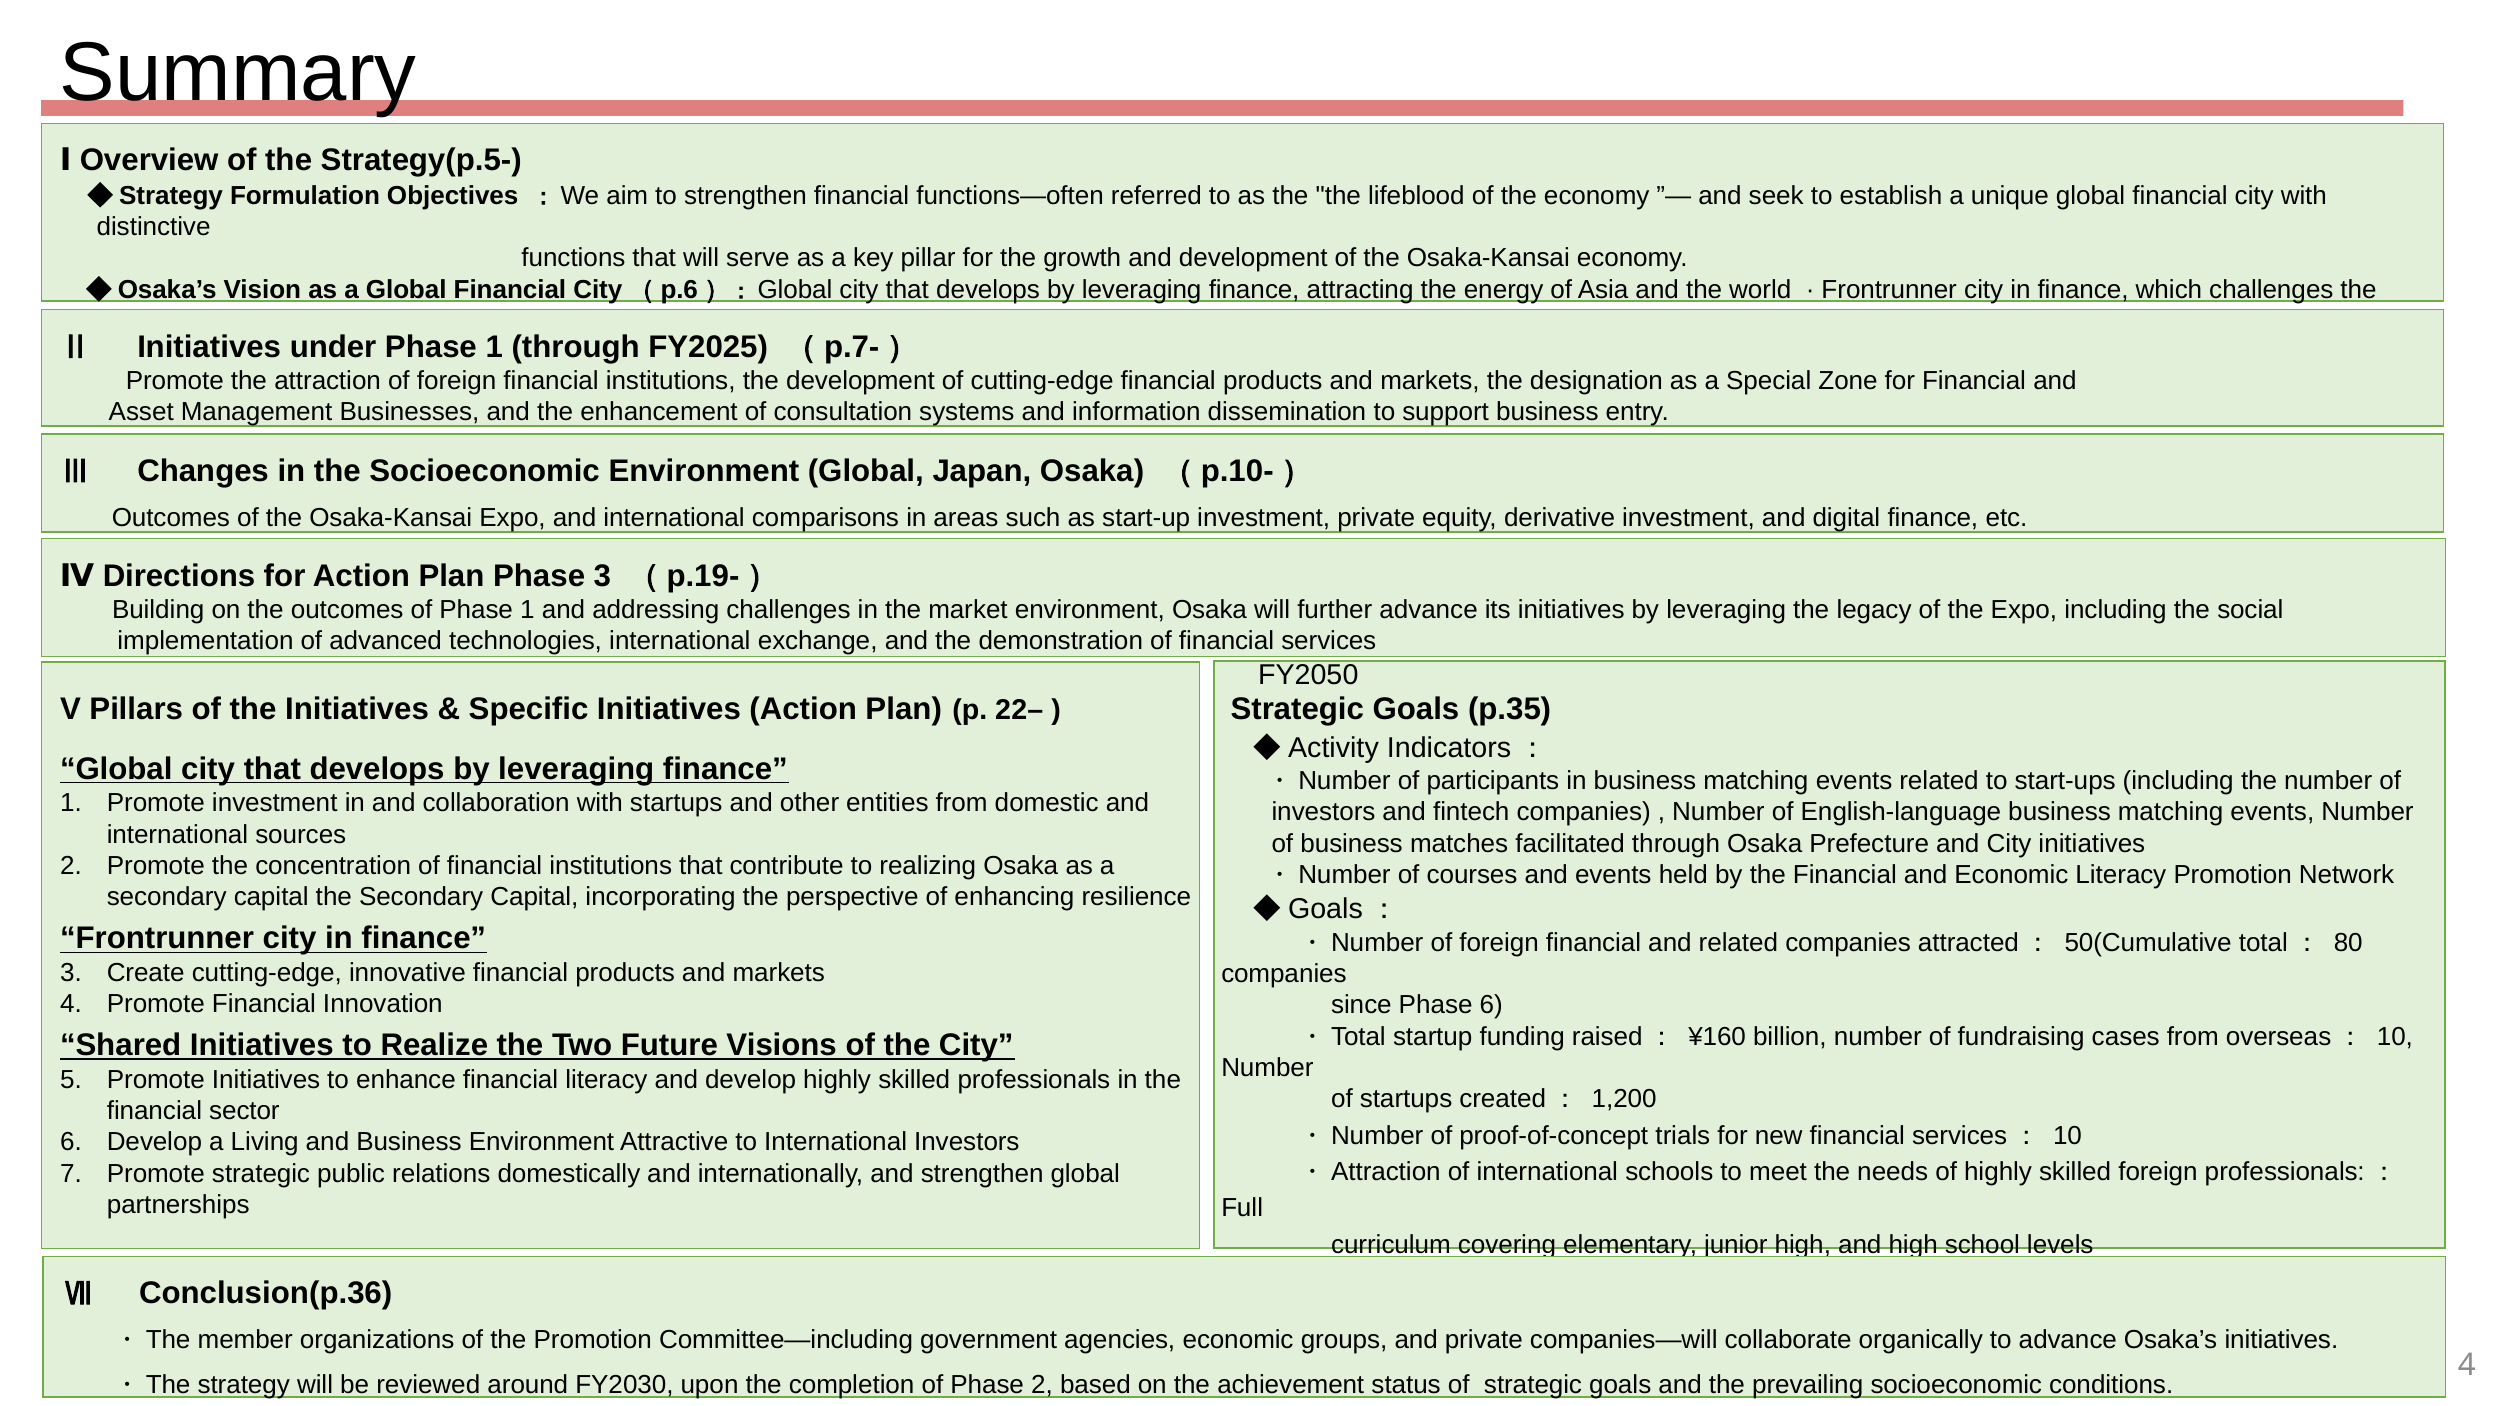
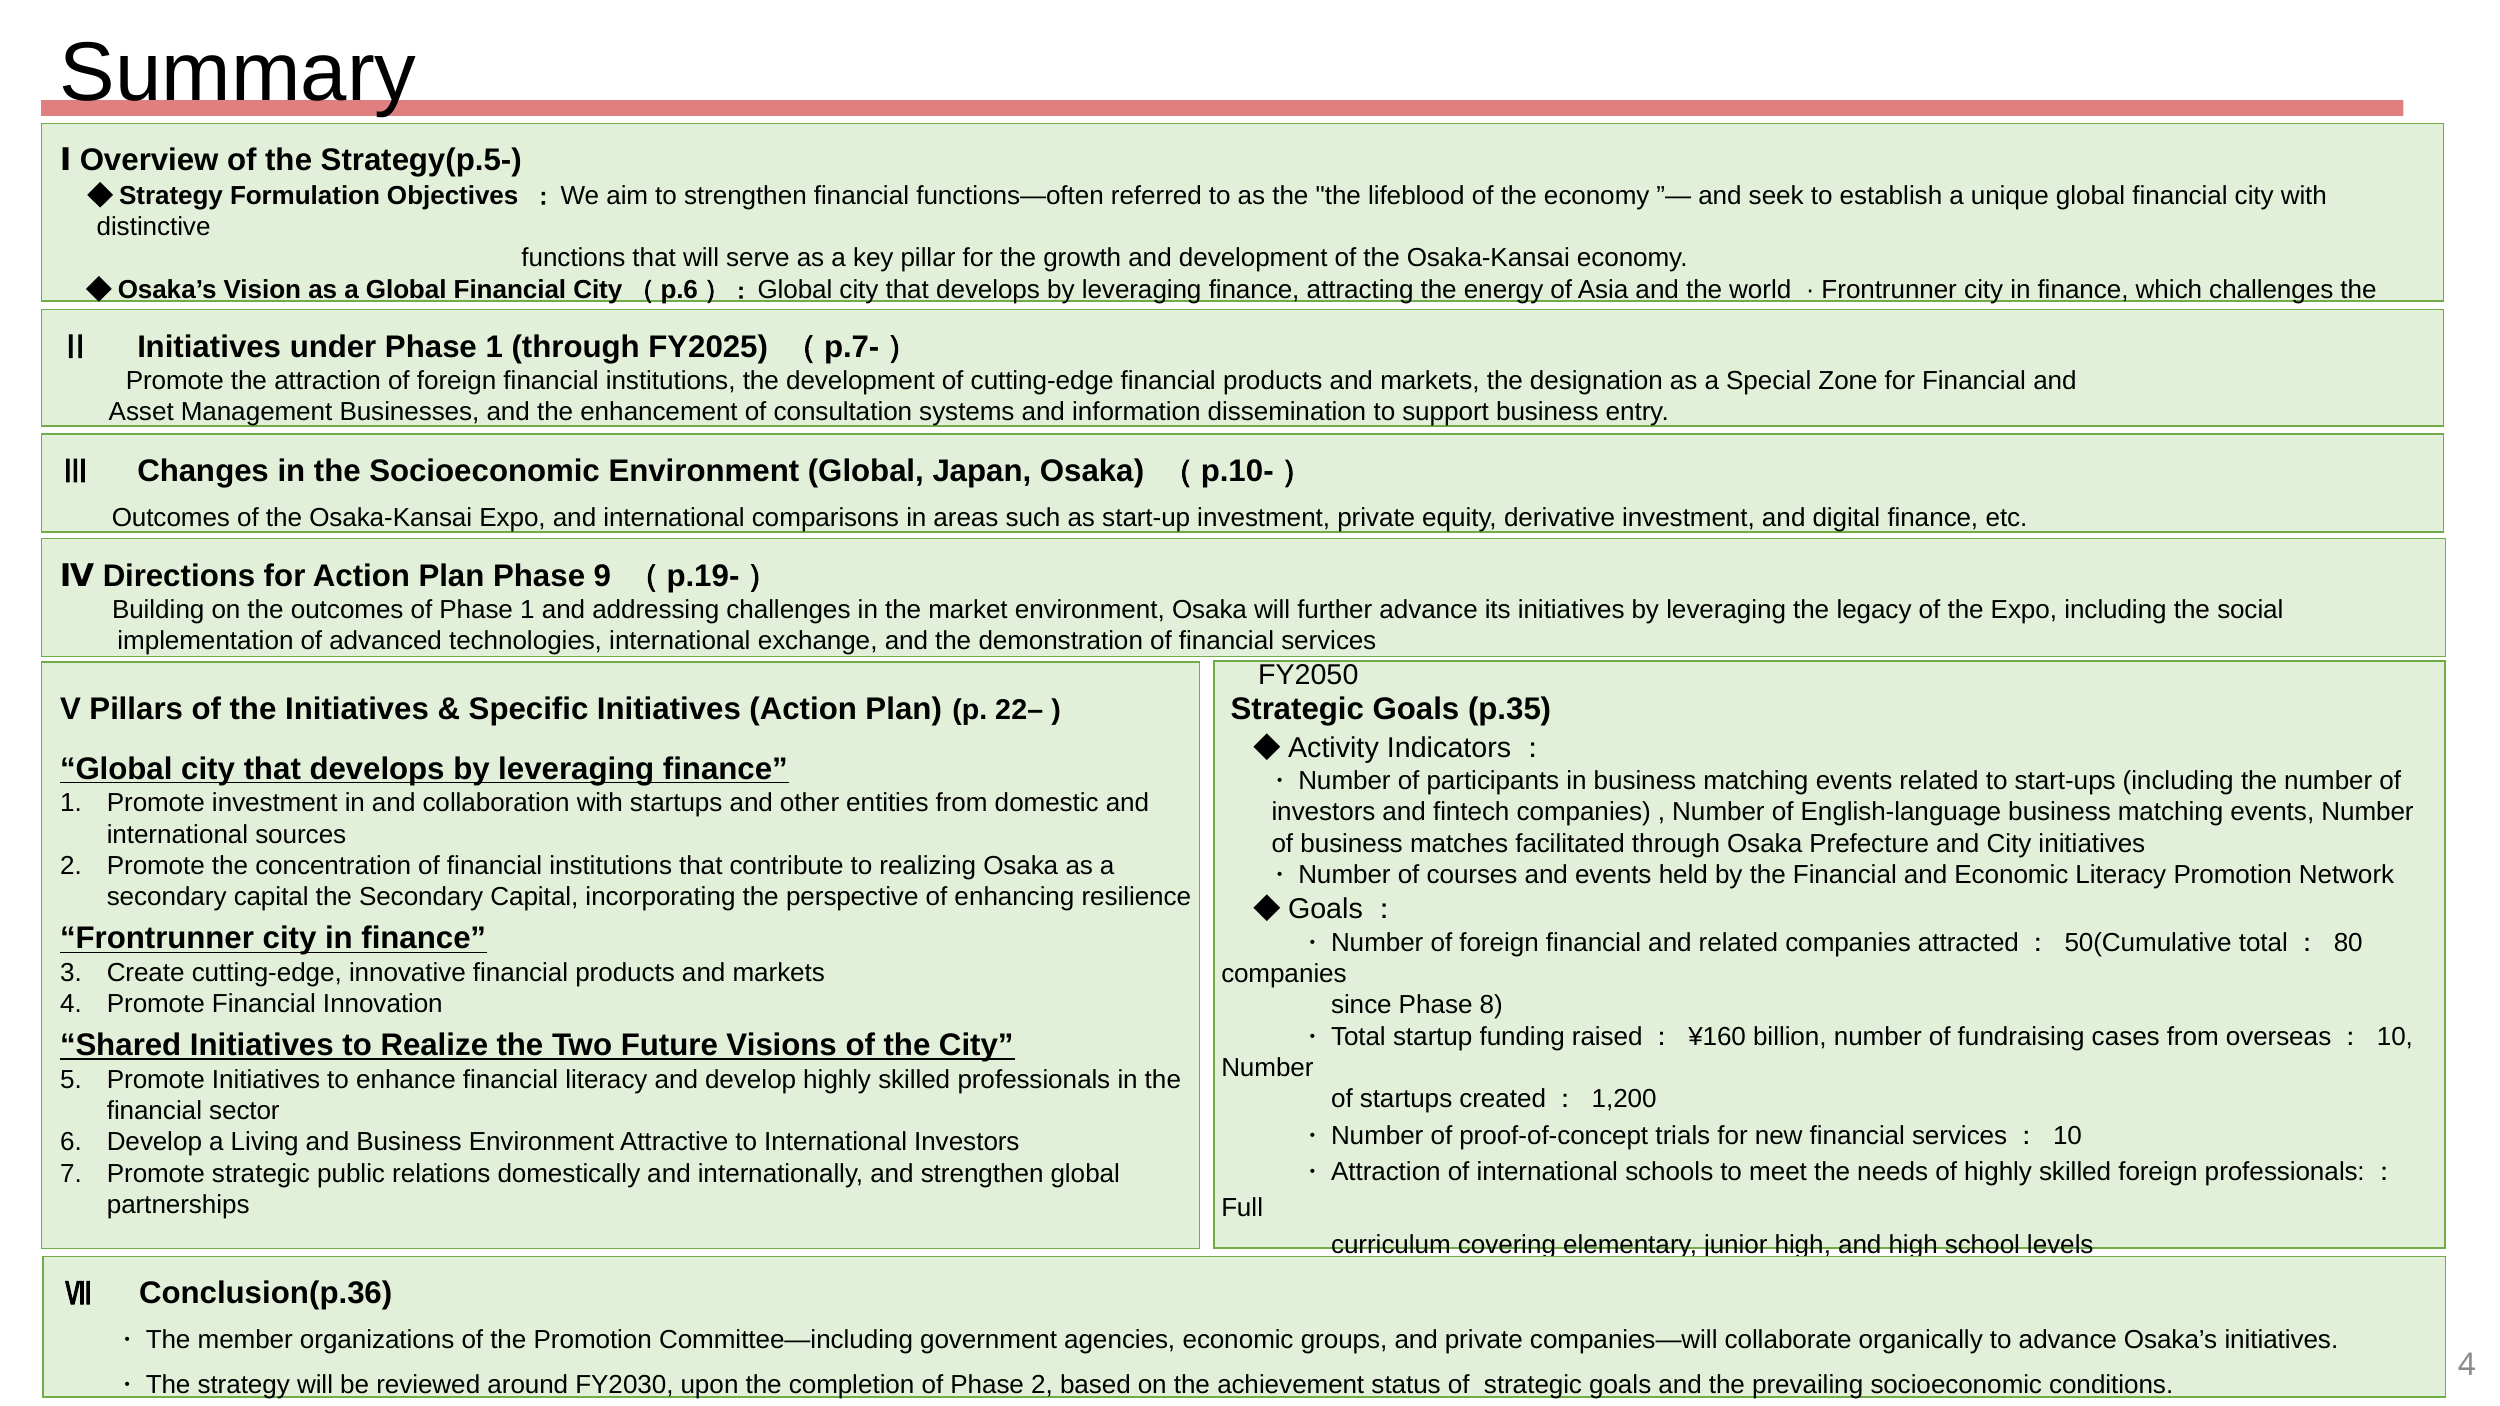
Phase 3: 3 -> 9 (602, 576)
Phase 6: 6 -> 8 (1491, 1005)
